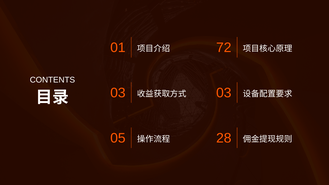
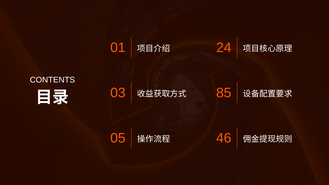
72: 72 -> 24 (224, 48)
03: 03 -> 85 (224, 93)
28: 28 -> 46 (224, 138)
